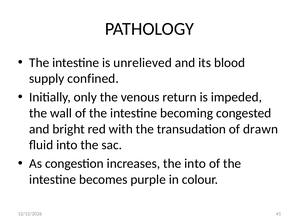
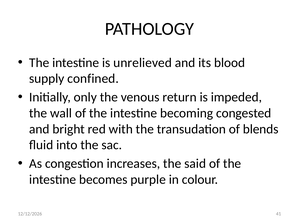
drawn: drawn -> blends (261, 129)
the into: into -> said (195, 164)
